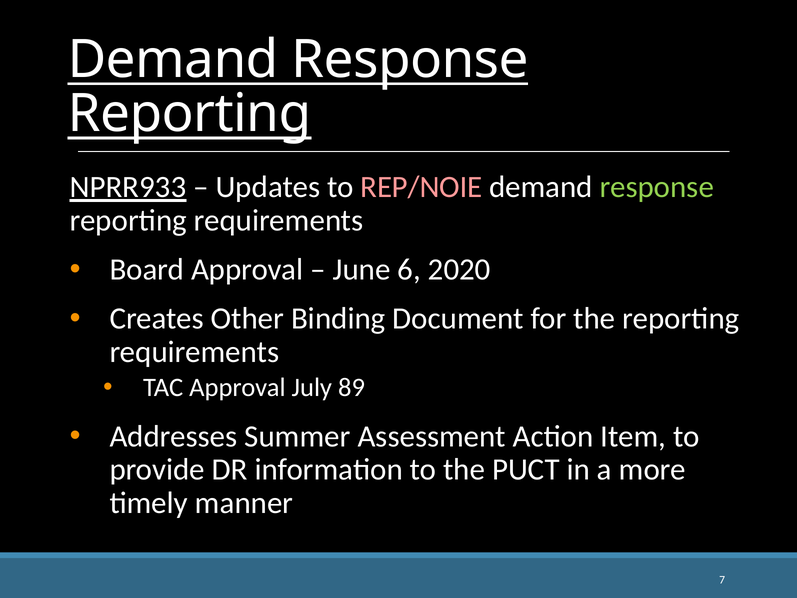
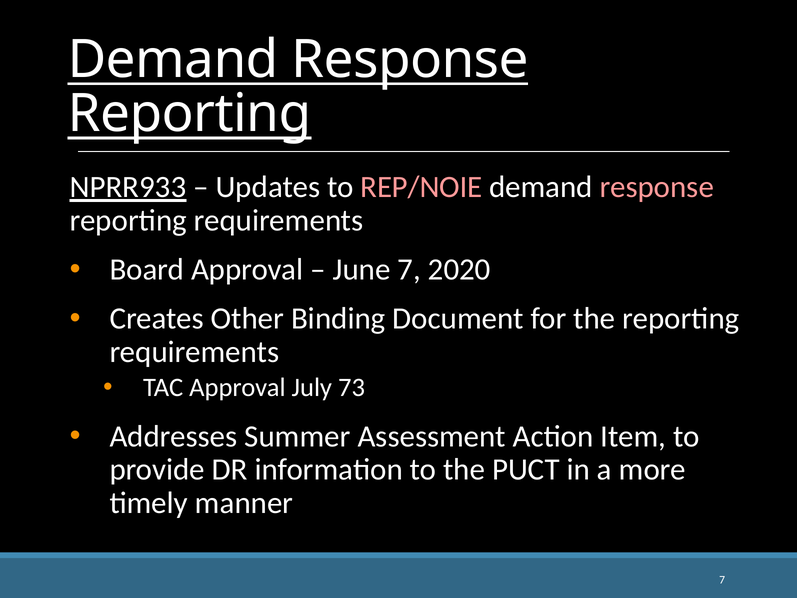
response colour: light green -> pink (657, 187)
June 6: 6 -> 7 (409, 270)
89: 89 -> 73 (352, 387)
